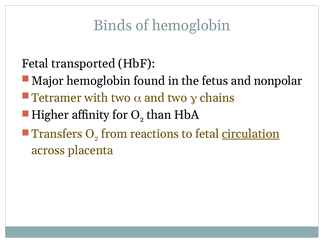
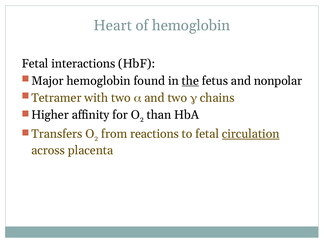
Binds: Binds -> Heart (113, 25)
transported: transported -> interactions (83, 64)
the underline: none -> present (190, 81)
